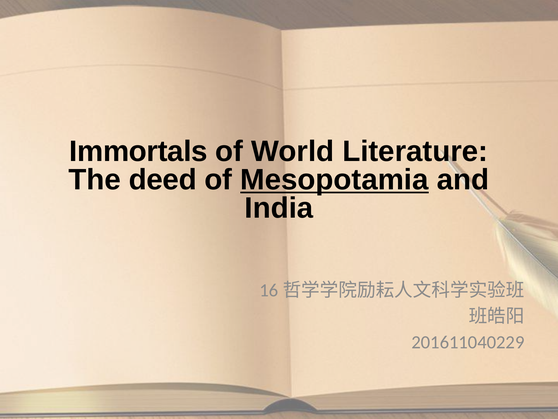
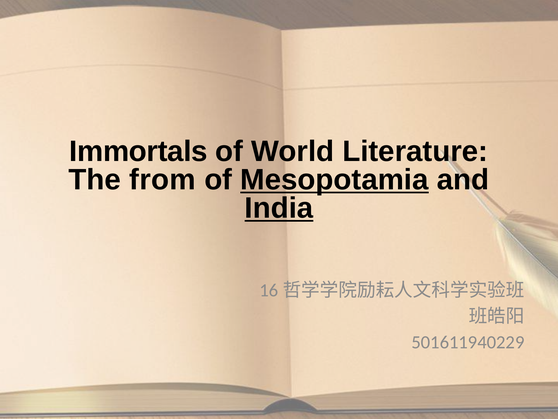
deed: deed -> from (162, 180)
India underline: none -> present (279, 208)
201611040229: 201611040229 -> 501611940229 (468, 342)
